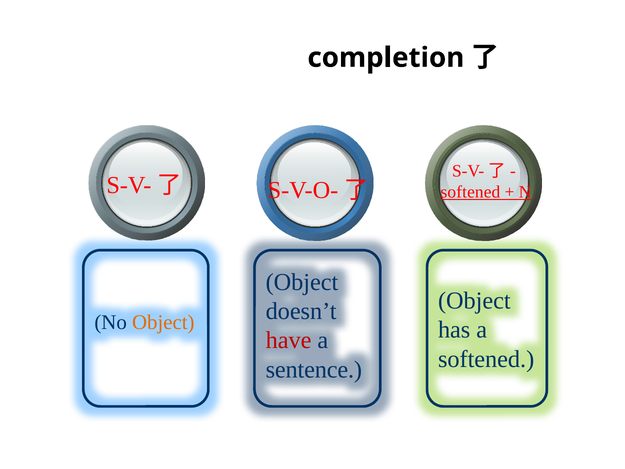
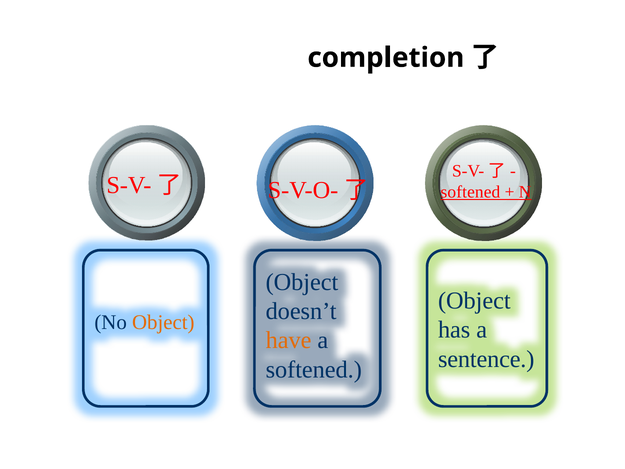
have colour: red -> orange (289, 340)
softened: softened -> sentence (486, 359)
sentence: sentence -> softened (314, 369)
